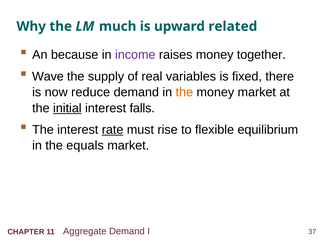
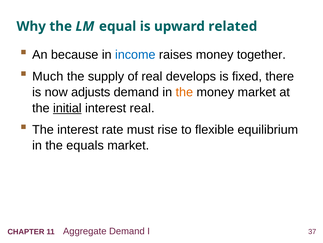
much: much -> equal (118, 26)
income colour: purple -> blue (135, 55)
Wave: Wave -> Much (48, 76)
variables: variables -> develops (191, 76)
reduce: reduce -> adjusts (91, 92)
interest falls: falls -> real (142, 108)
rate underline: present -> none (113, 129)
